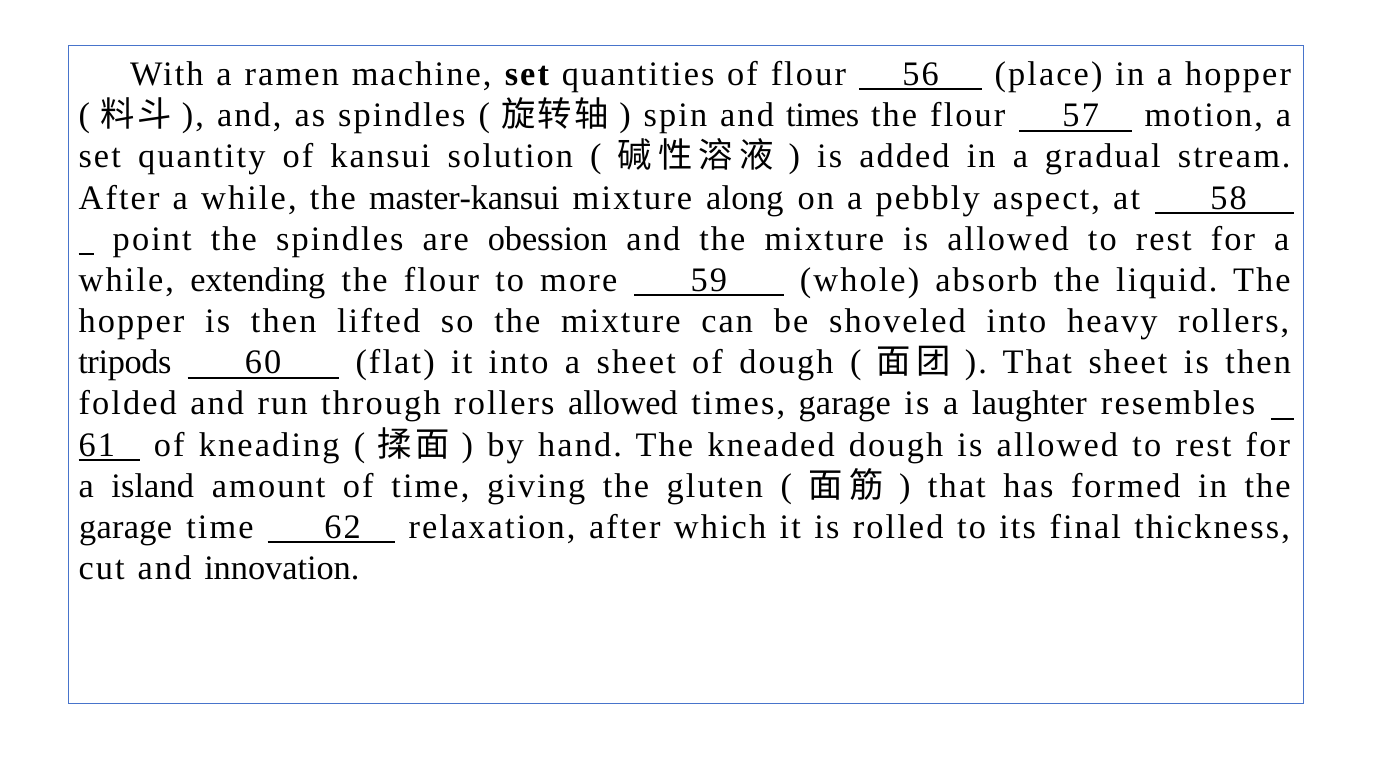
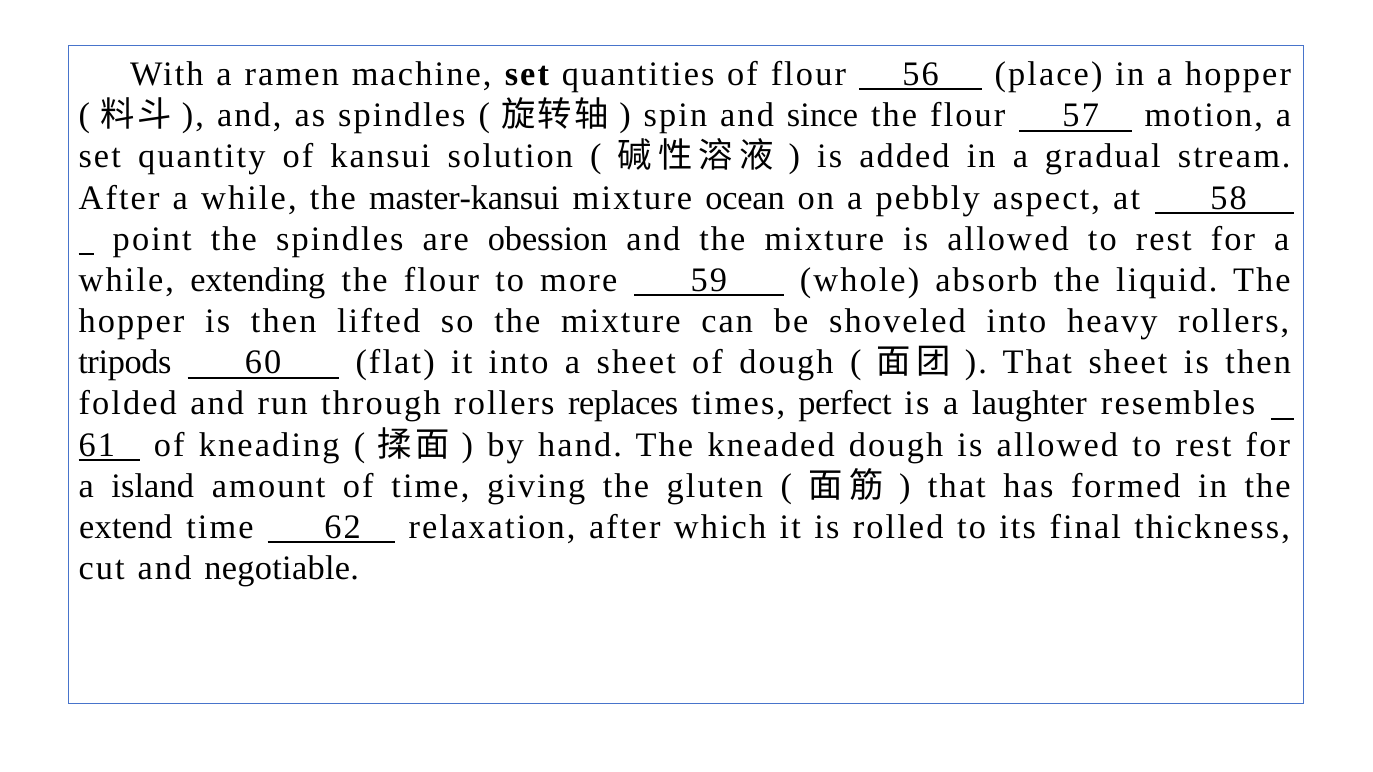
and times: times -> since (822, 115)
along: along -> ocean (745, 198)
rollers allowed: allowed -> replaces (623, 404)
times garage: garage -> perfect (845, 404)
garage: garage -> extend (126, 527)
innovation: innovation -> negotiable (282, 569)
